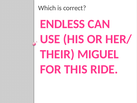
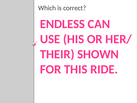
MIGUEL: MIGUEL -> SHOWN (98, 54)
